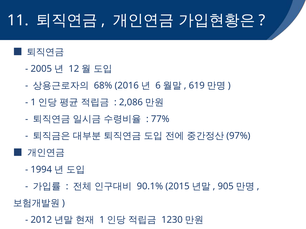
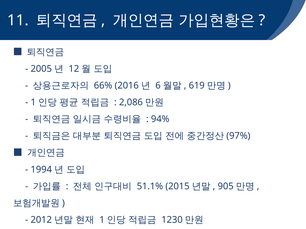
68%: 68% -> 66% (103, 86)
77%: 77% -> 94% (160, 119)
90.1%: 90.1% -> 51.1% (150, 187)
